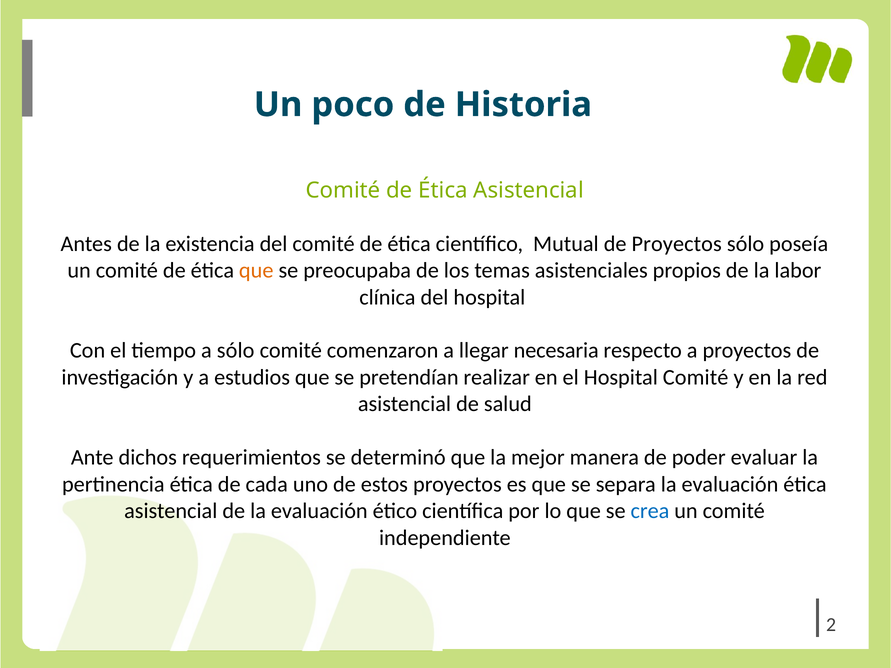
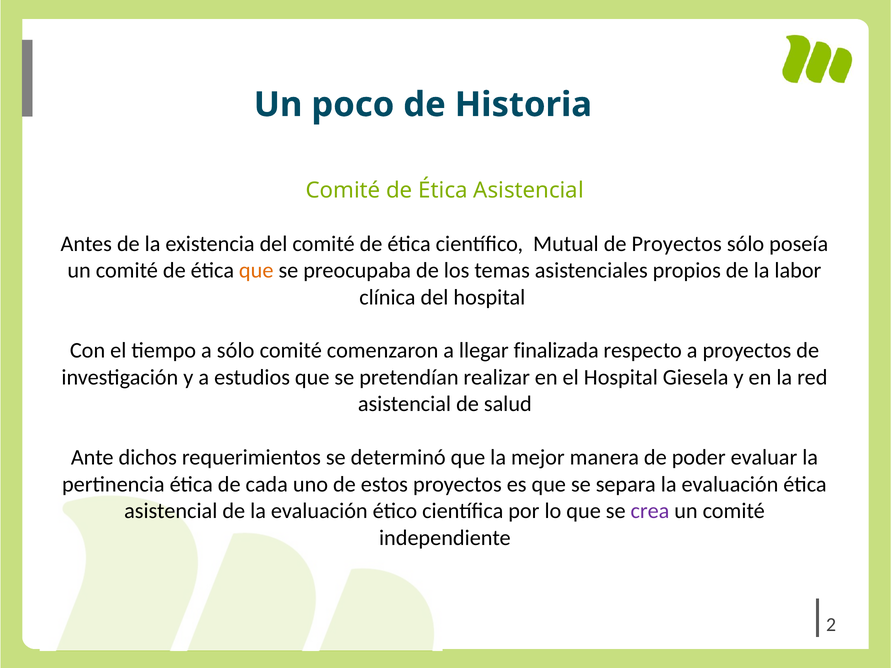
necesaria: necesaria -> finalizada (556, 351)
Hospital Comité: Comité -> Giesela (696, 377)
crea colour: blue -> purple (650, 511)
